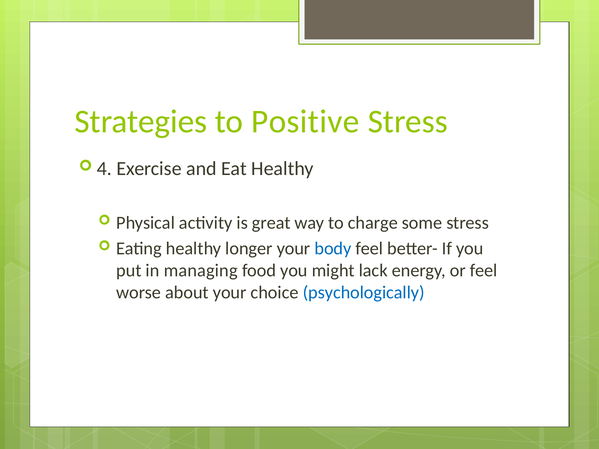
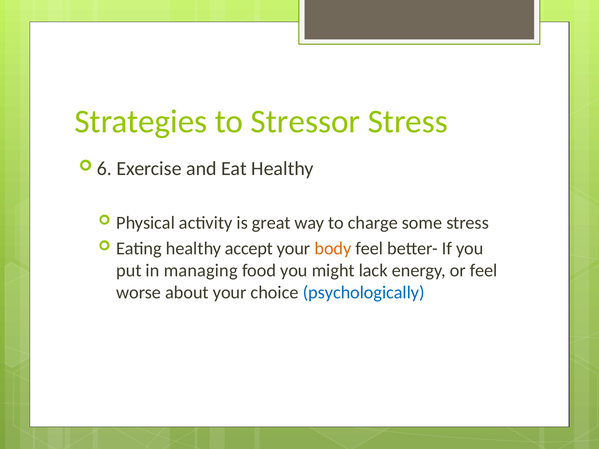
Positive: Positive -> Stressor (305, 122)
4: 4 -> 6 (104, 169)
longer: longer -> accept (249, 249)
body colour: blue -> orange (333, 249)
